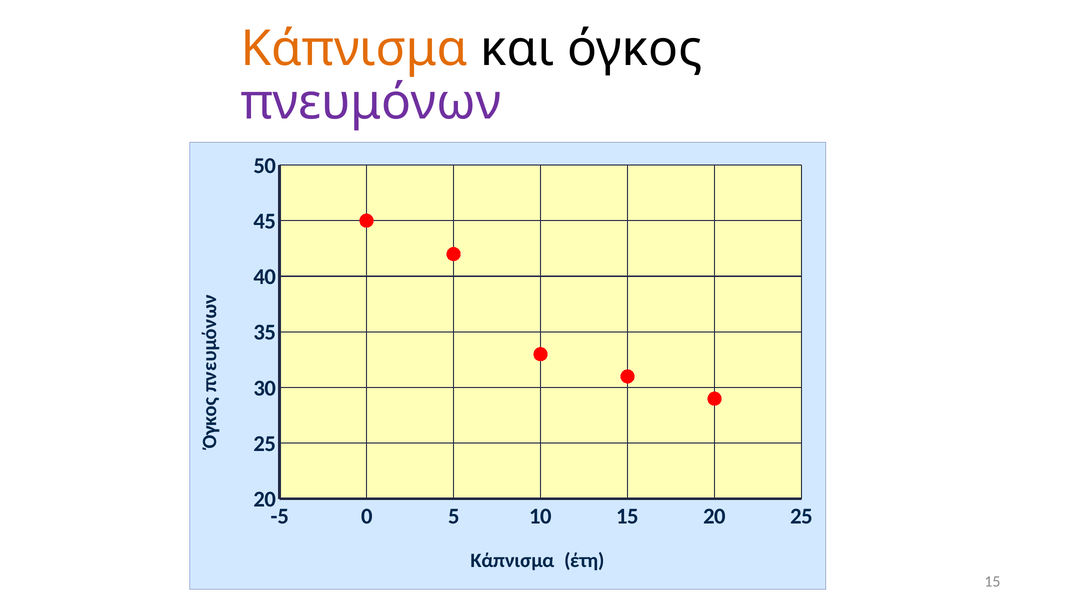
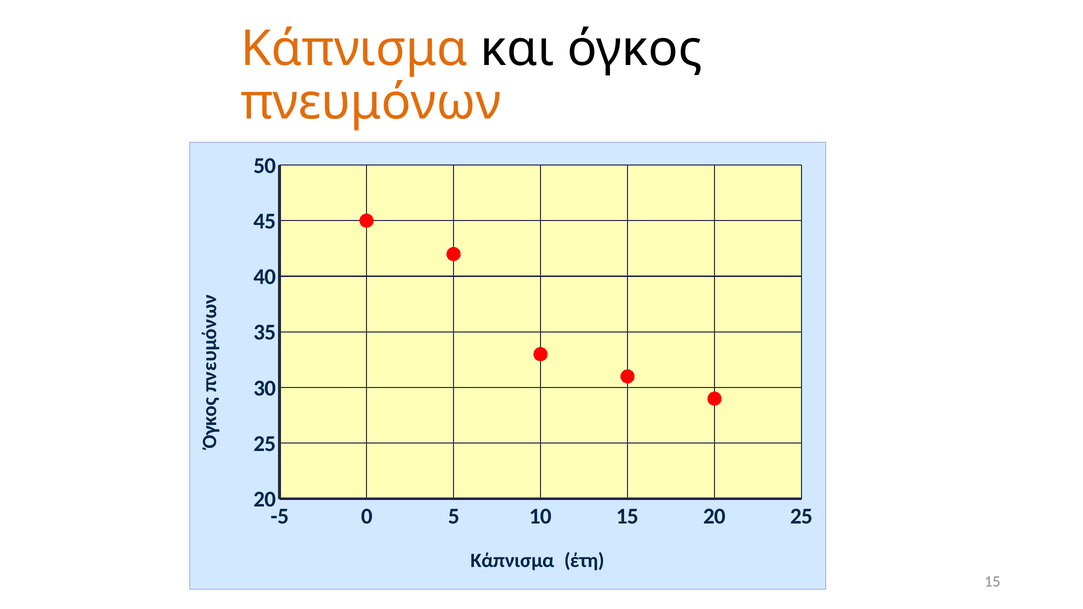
πνευμόνων colour: purple -> orange (371, 102)
